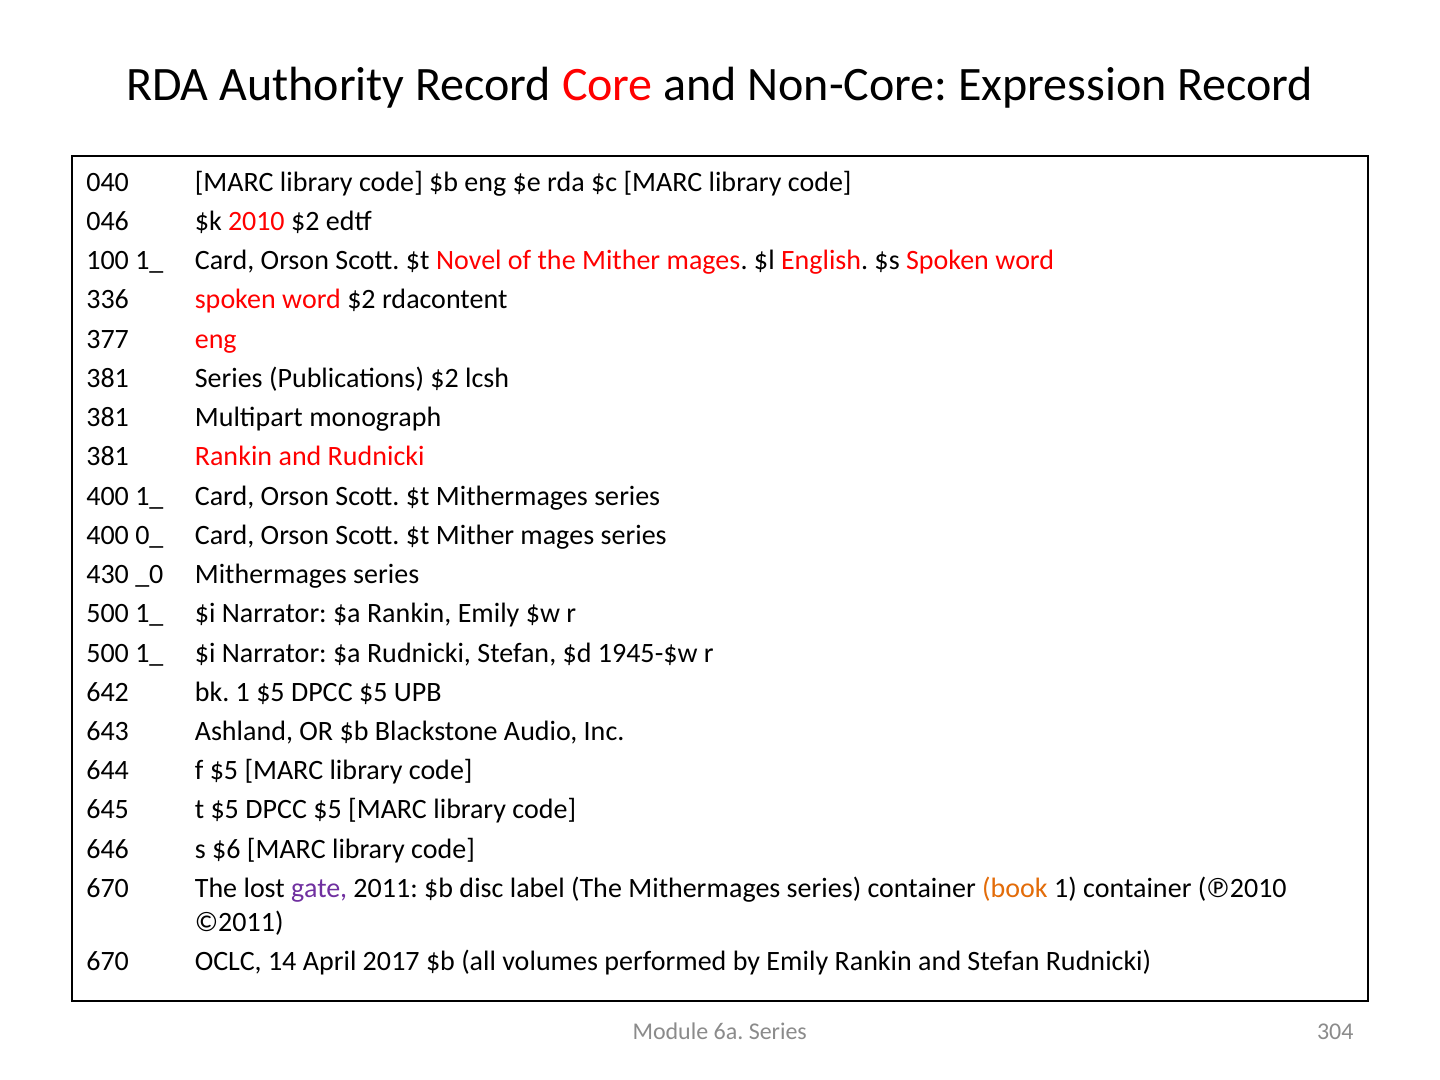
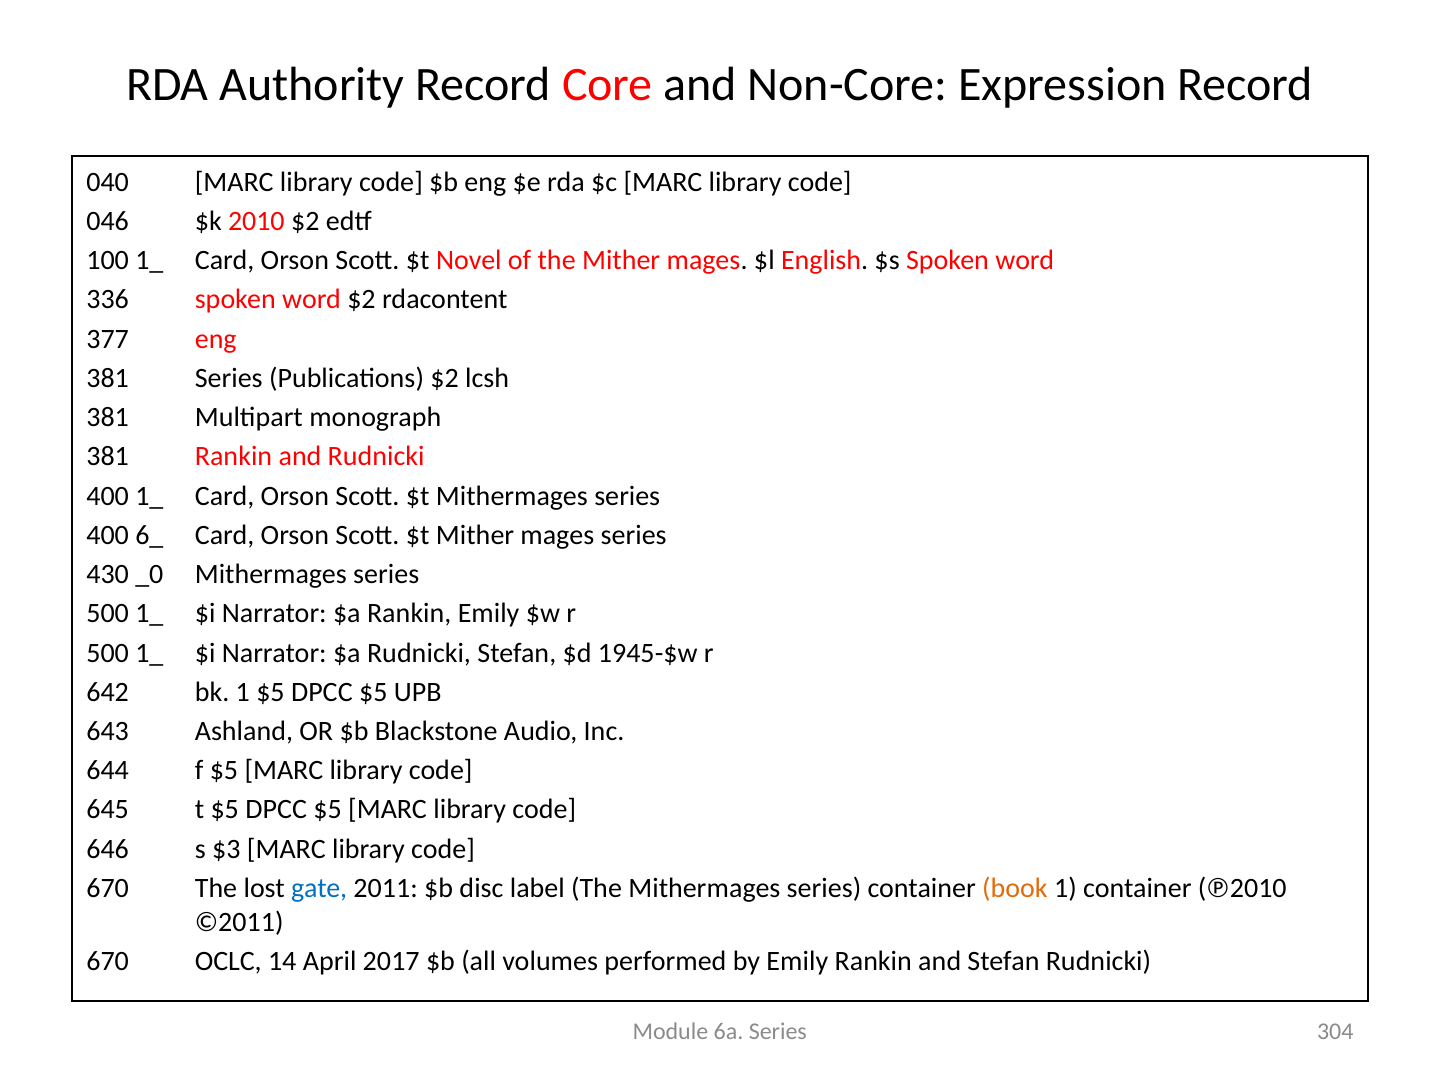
0_: 0_ -> 6_ (149, 535)
$6: $6 -> $3 (226, 849)
gate colour: purple -> blue (319, 888)
